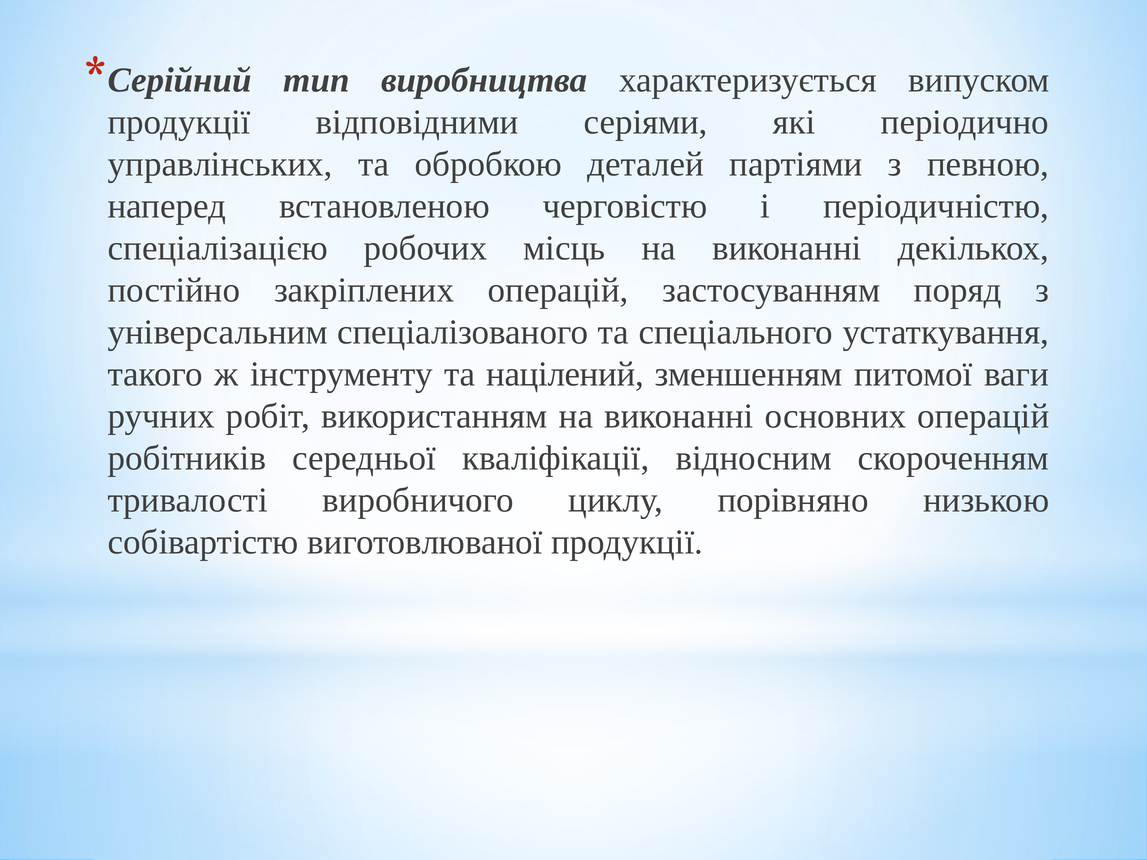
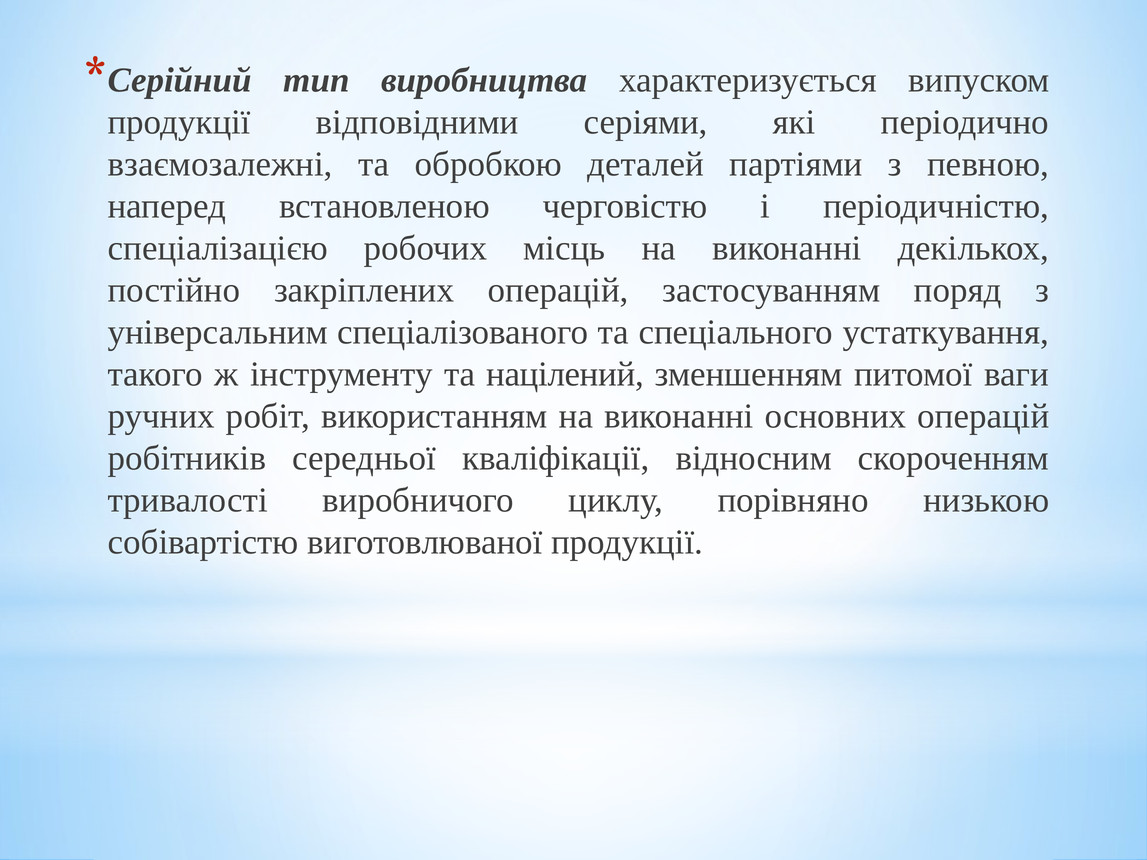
управлінських: управлінських -> взаємозалежні (220, 164)
